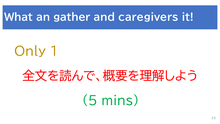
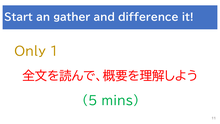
What: What -> Start (19, 17)
caregivers: caregivers -> difference (148, 17)
